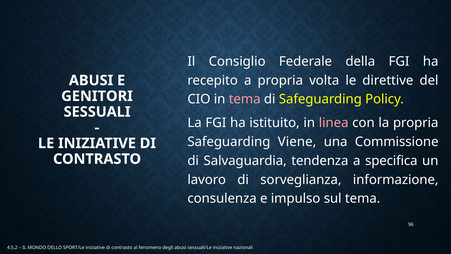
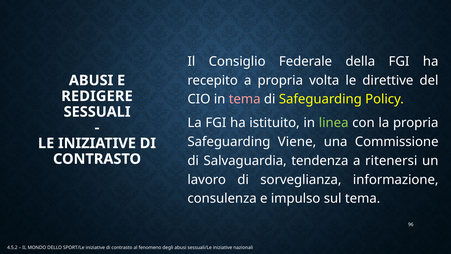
GENITORI: GENITORI -> REDIGERE (97, 96)
linea colour: pink -> light green (334, 123)
specifica: specifica -> ritenersi (391, 161)
